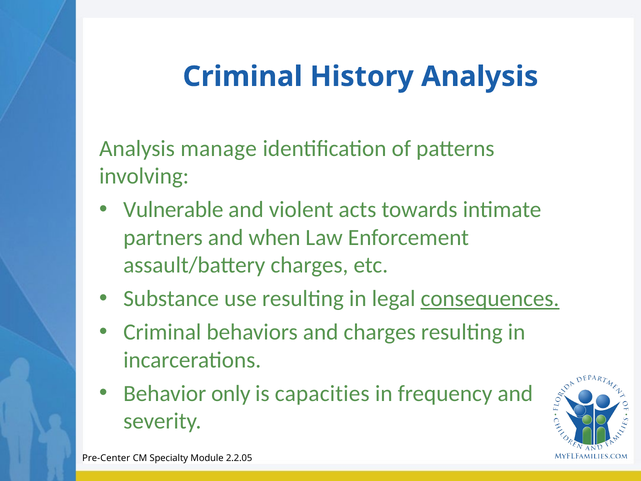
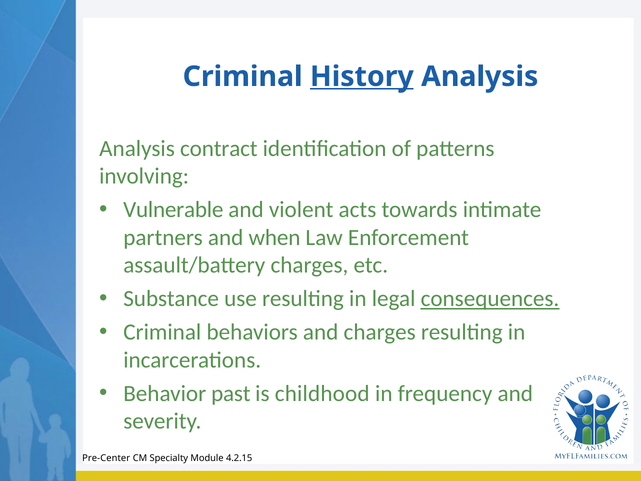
History underline: none -> present (362, 77)
manage: manage -> contract (219, 148)
only: only -> past (231, 393)
capacities: capacities -> childhood (322, 393)
2.2.05: 2.2.05 -> 4.2.15 (239, 458)
